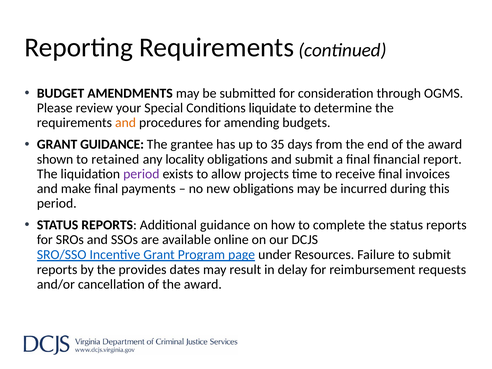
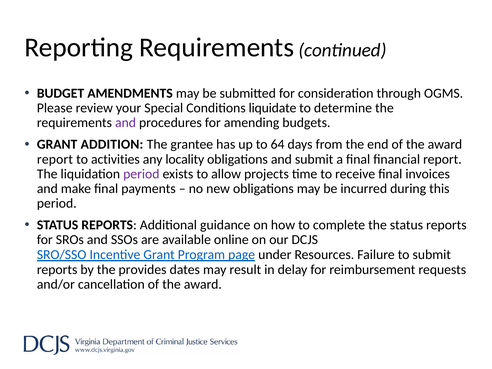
and colour: orange -> purple (125, 123)
GRANT GUIDANCE: GUIDANCE -> ADDITION (112, 144)
35: 35 -> 64 (278, 144)
shown: shown -> report (55, 159)
retained: retained -> activities (115, 159)
